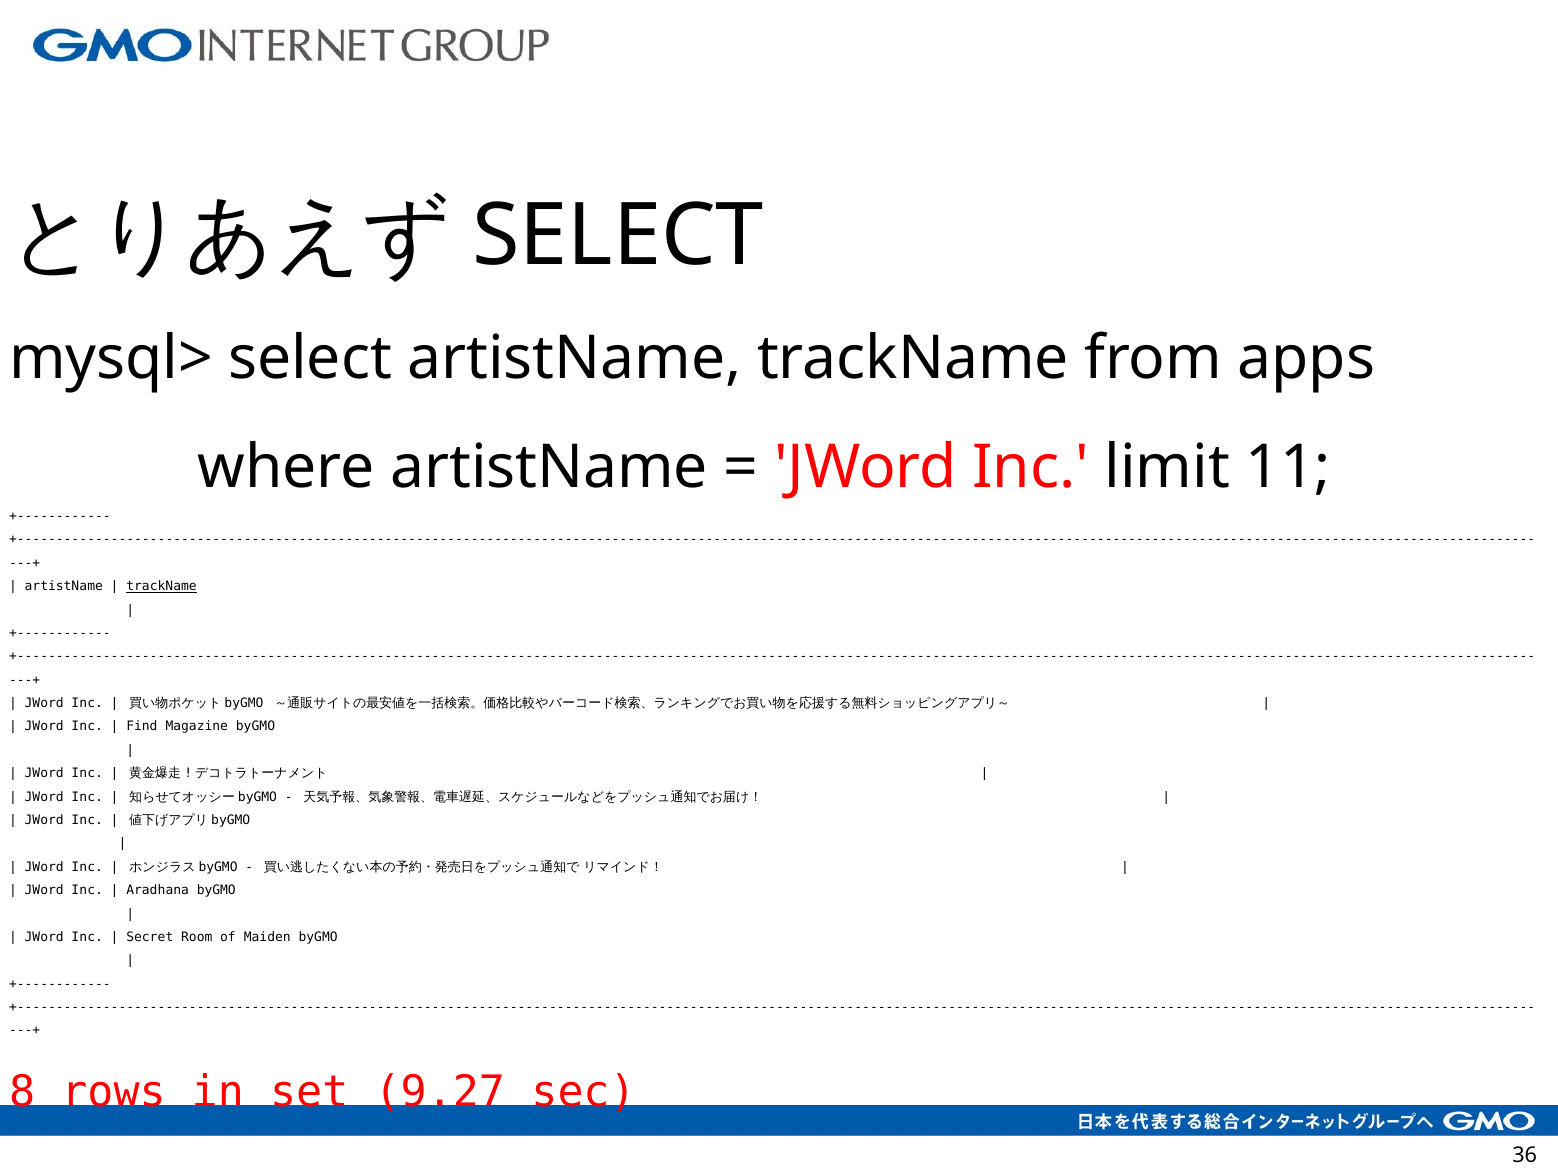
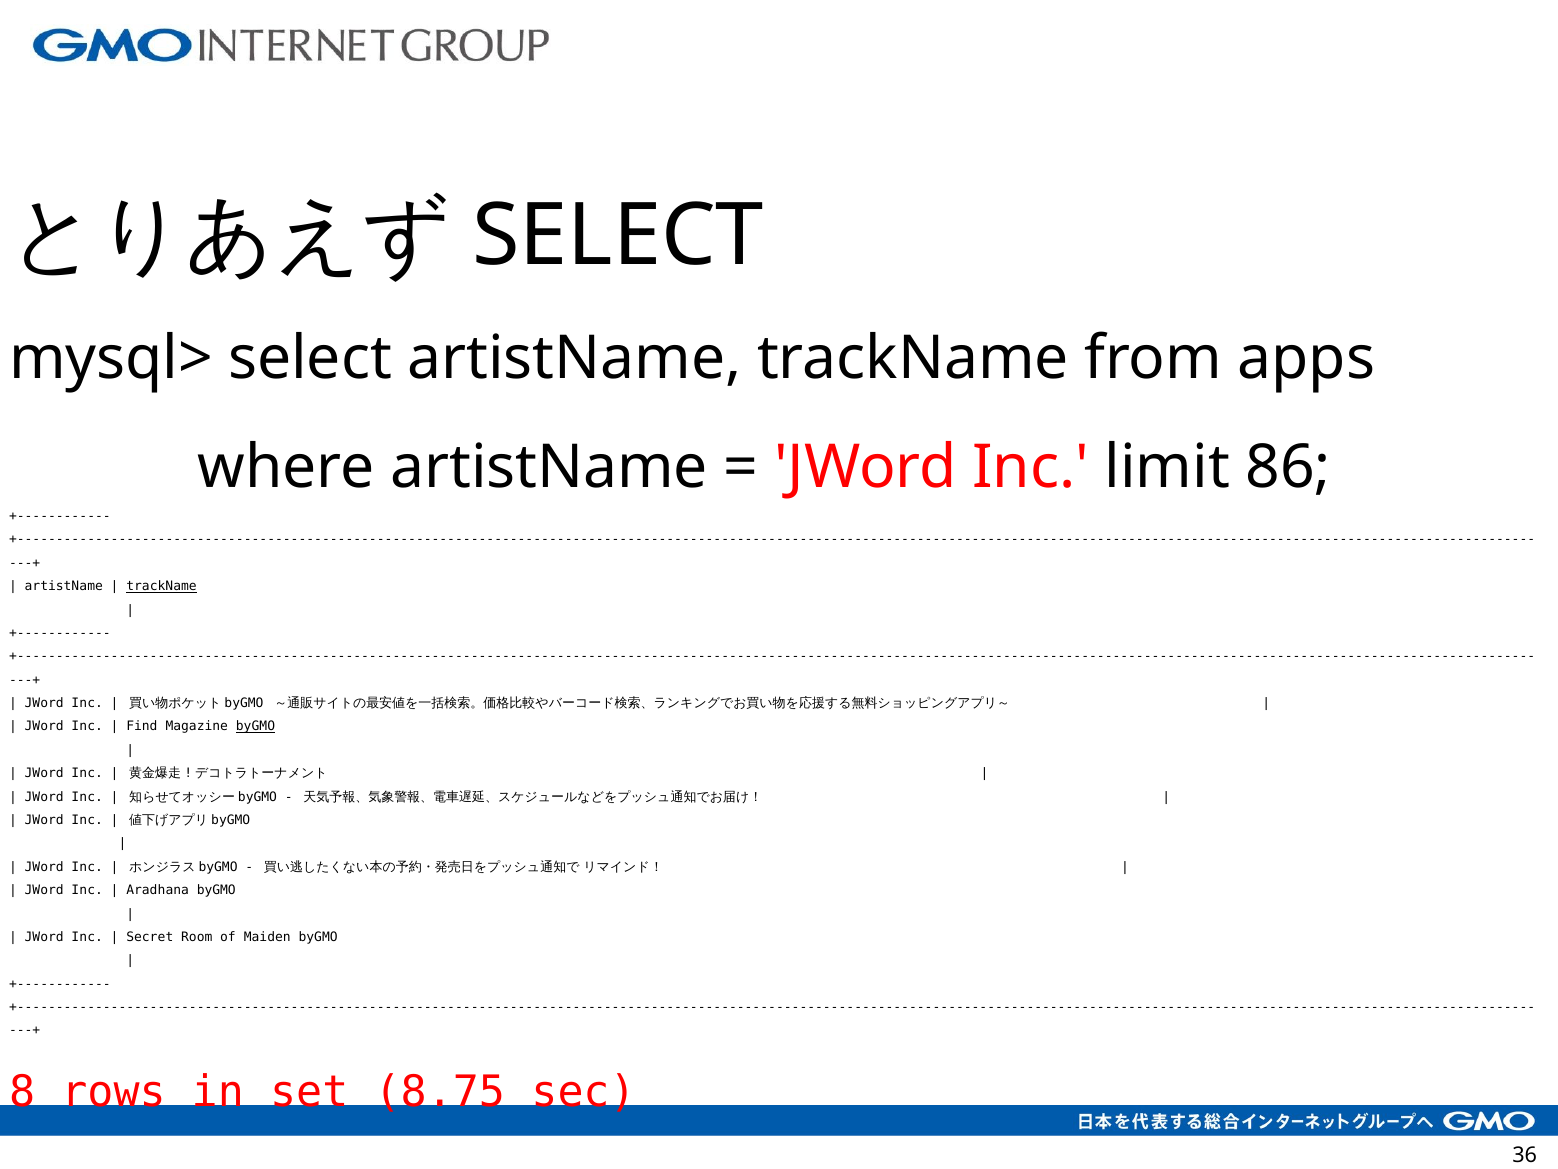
11: 11 -> 86 (1288, 467)
byGMO underline: none -> present (255, 726)
9.27: 9.27 -> 8.75 (440, 1092)
